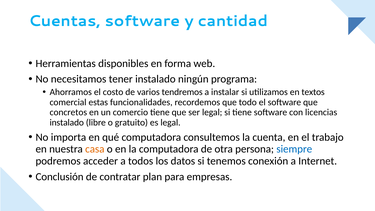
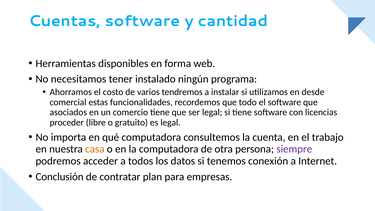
textos: textos -> desde (313, 92)
concretos: concretos -> asociados (68, 112)
instalado: instalado -> proceder (67, 122)
siempre colour: blue -> purple (294, 149)
